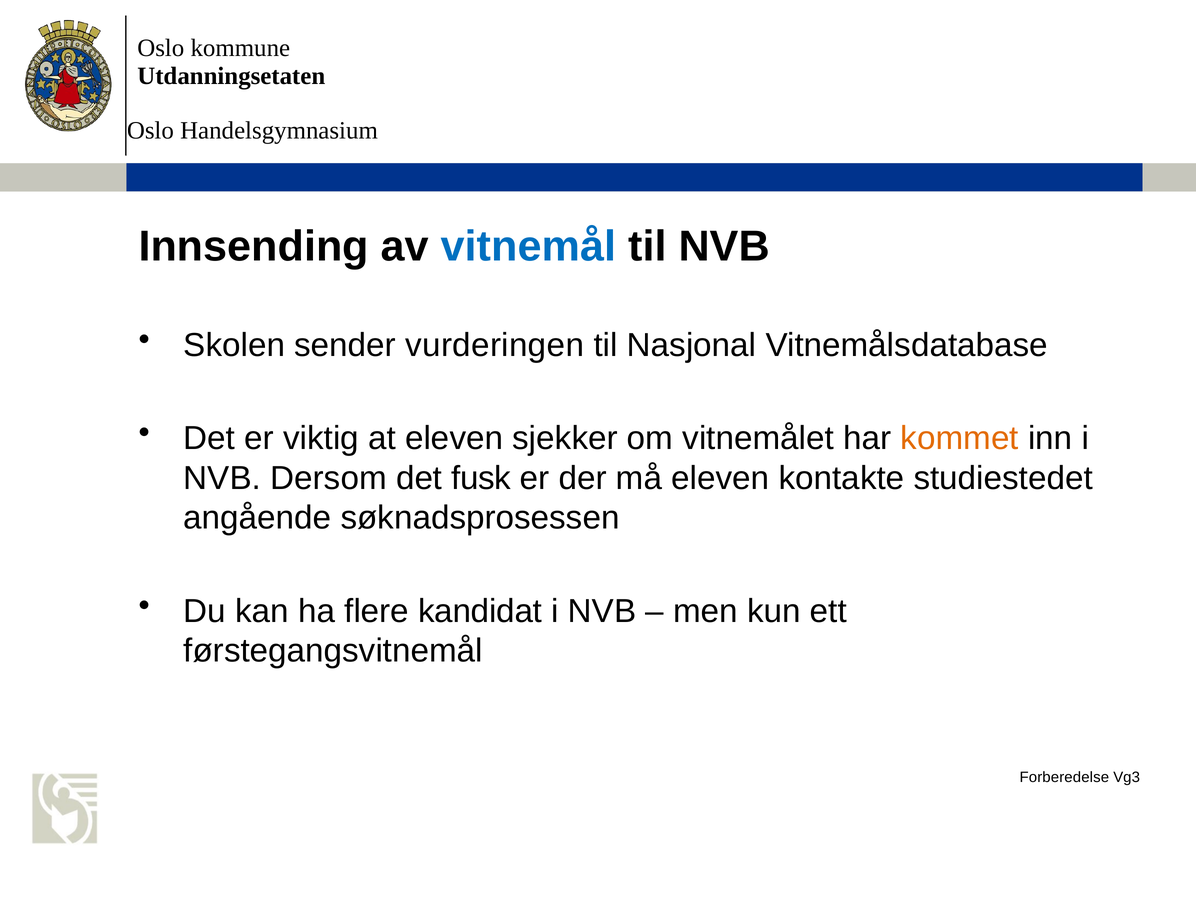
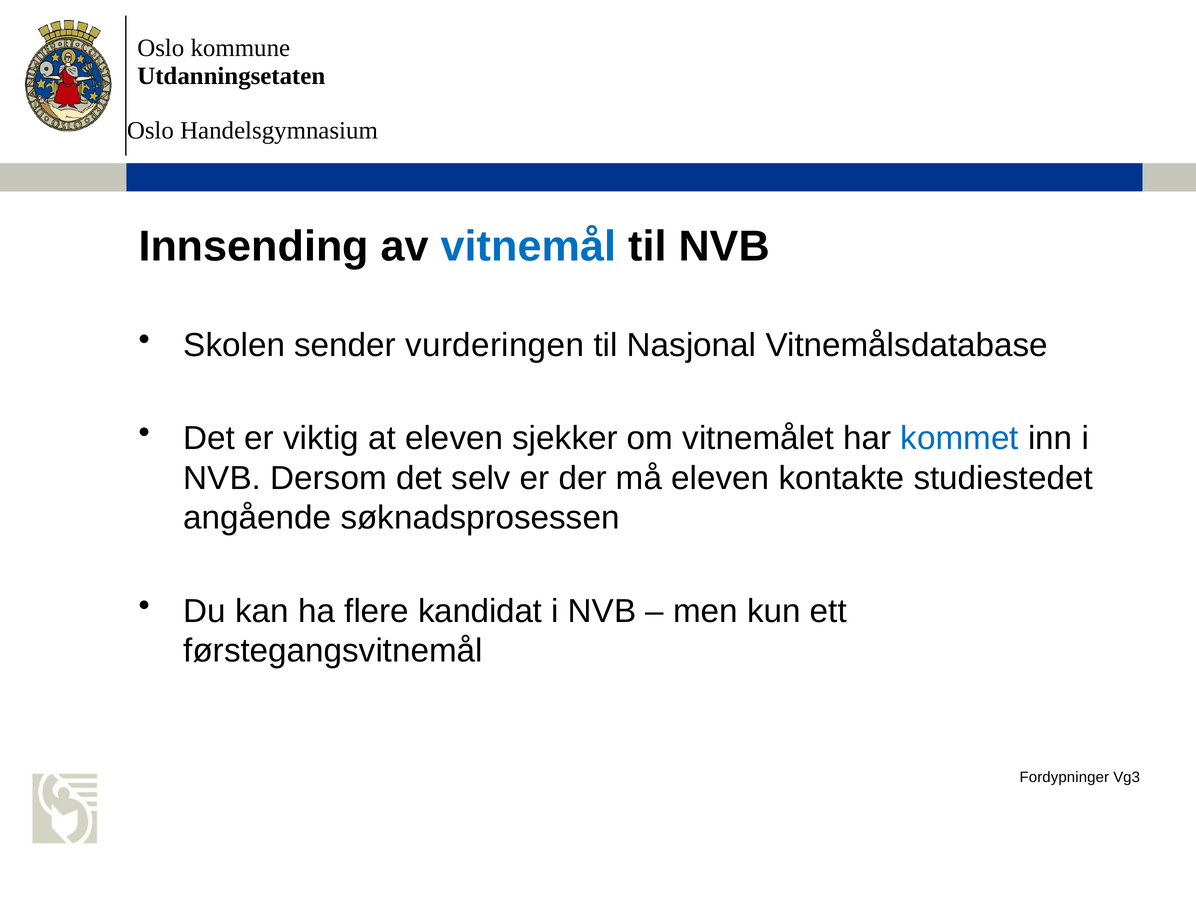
kommet colour: orange -> blue (960, 438)
fusk: fusk -> selv (481, 478)
Forberedelse: Forberedelse -> Fordypninger (1064, 777)
